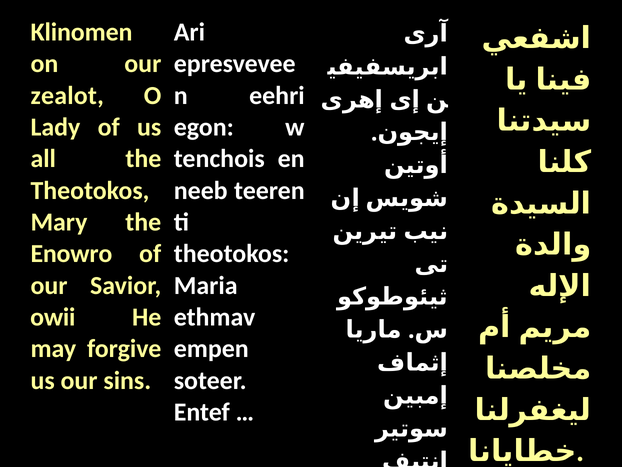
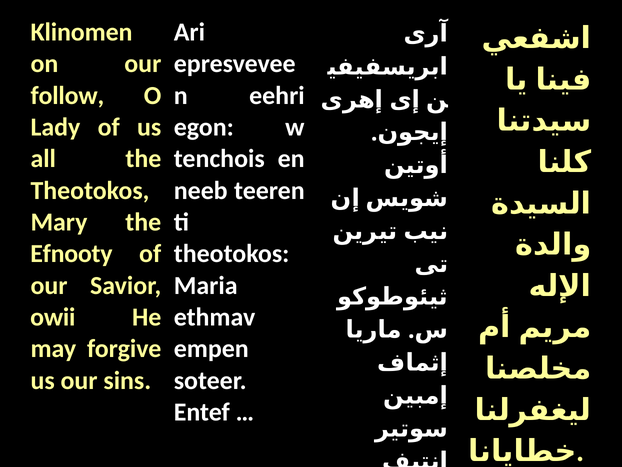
zealot: zealot -> follow (67, 95)
Enowro: Enowro -> Efnooty (71, 254)
